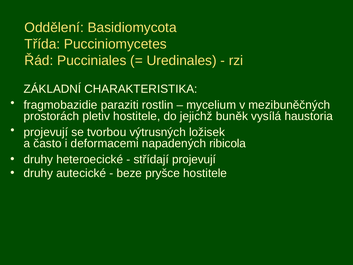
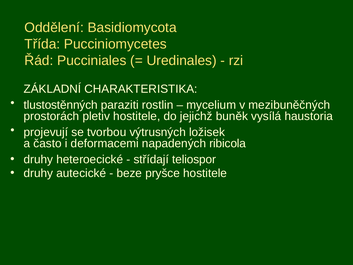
fragmobazidie: fragmobazidie -> tlustostěnných (61, 105)
střídají projevují: projevují -> teliospor (194, 159)
